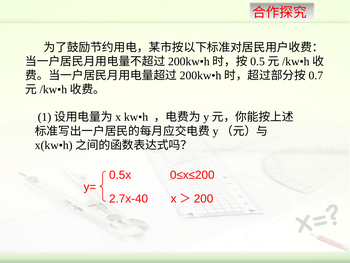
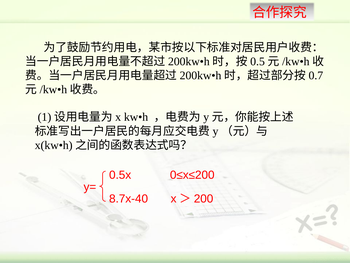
2.7x-40: 2.7x-40 -> 8.7x-40 (129, 198)
